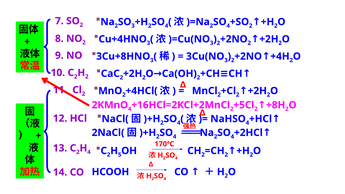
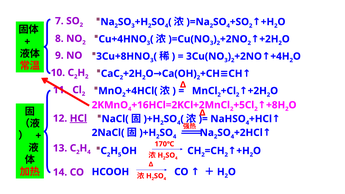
HCl underline: none -> present (78, 118)
